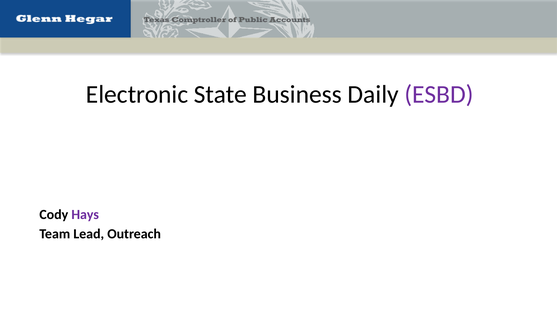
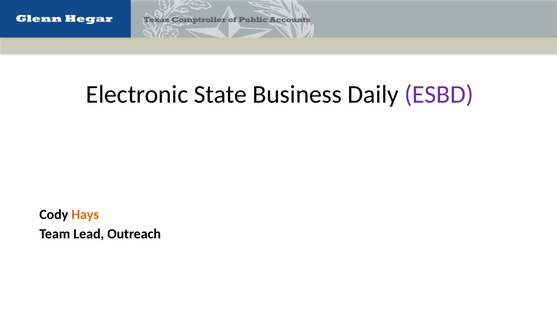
Hays colour: purple -> orange (85, 215)
